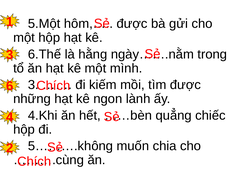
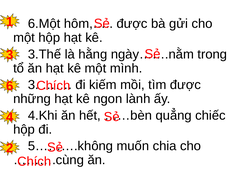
5.Một: 5.Một -> 6.Một (44, 24)
6.Thế: 6.Thế -> 3.Thế (44, 54)
